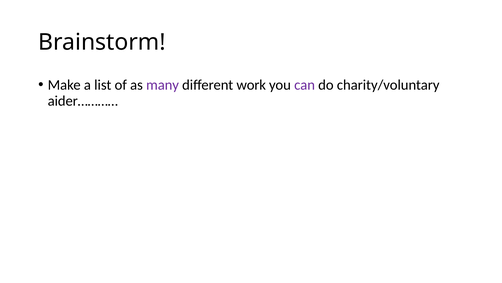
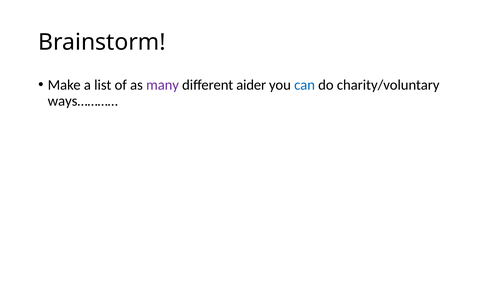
work: work -> aider (251, 85)
can colour: purple -> blue (305, 85)
aider…………: aider………… -> ways………… (83, 101)
